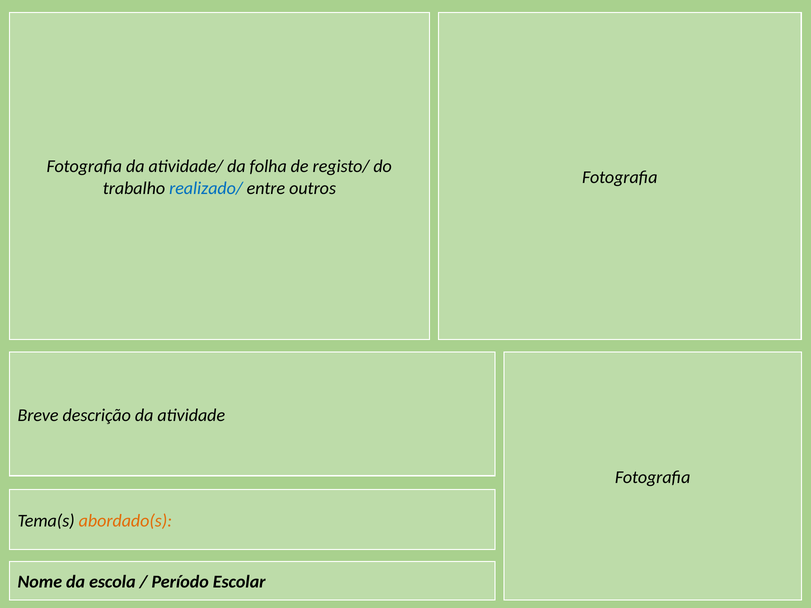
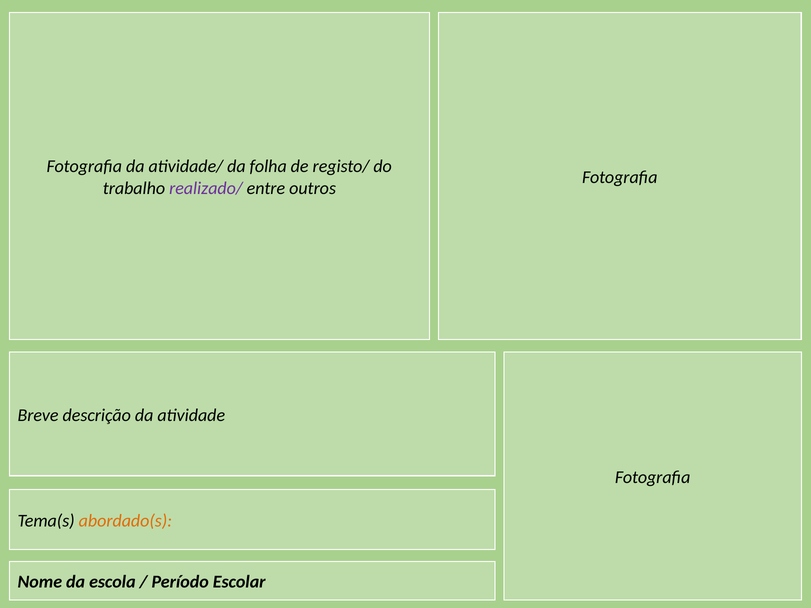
realizado/ colour: blue -> purple (206, 188)
